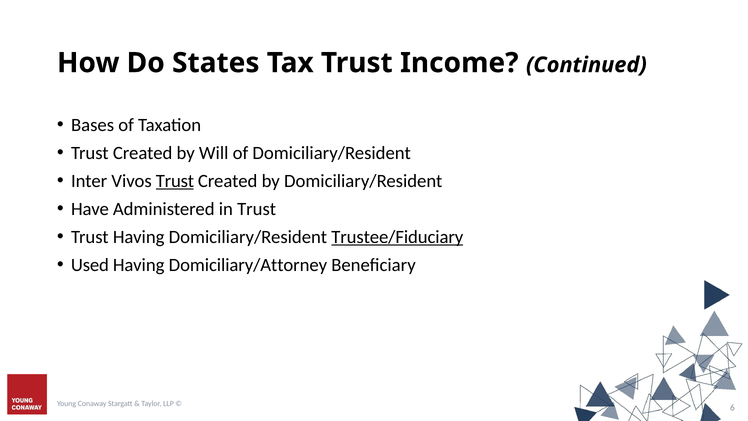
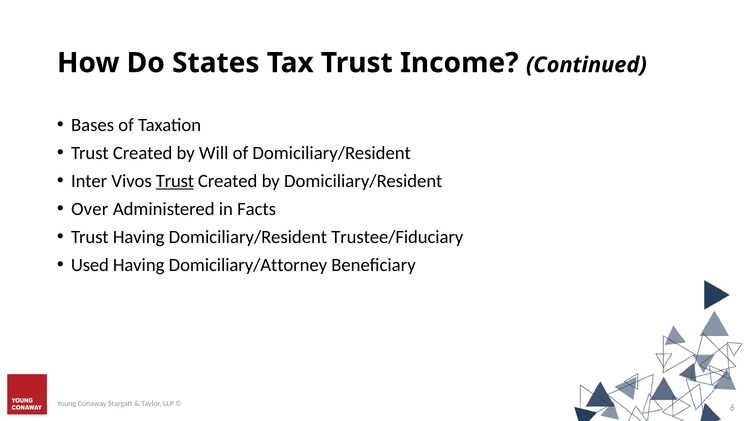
Have: Have -> Over (90, 209)
in Trust: Trust -> Facts (257, 209)
Trustee/Fiduciary underline: present -> none (397, 237)
